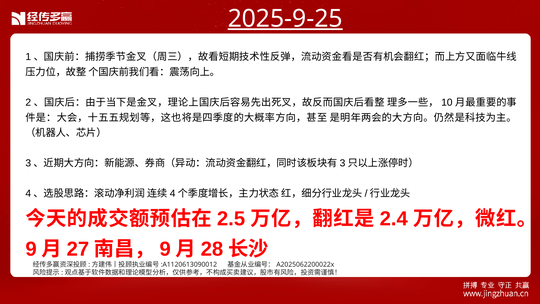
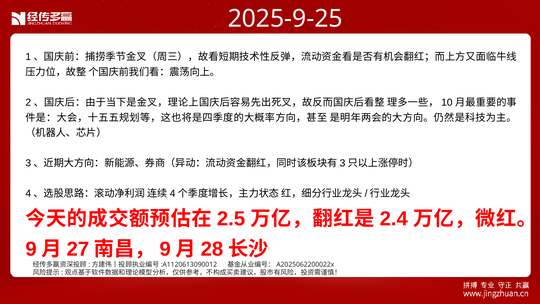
2025-9-25 underline: present -> none (285, 19)
